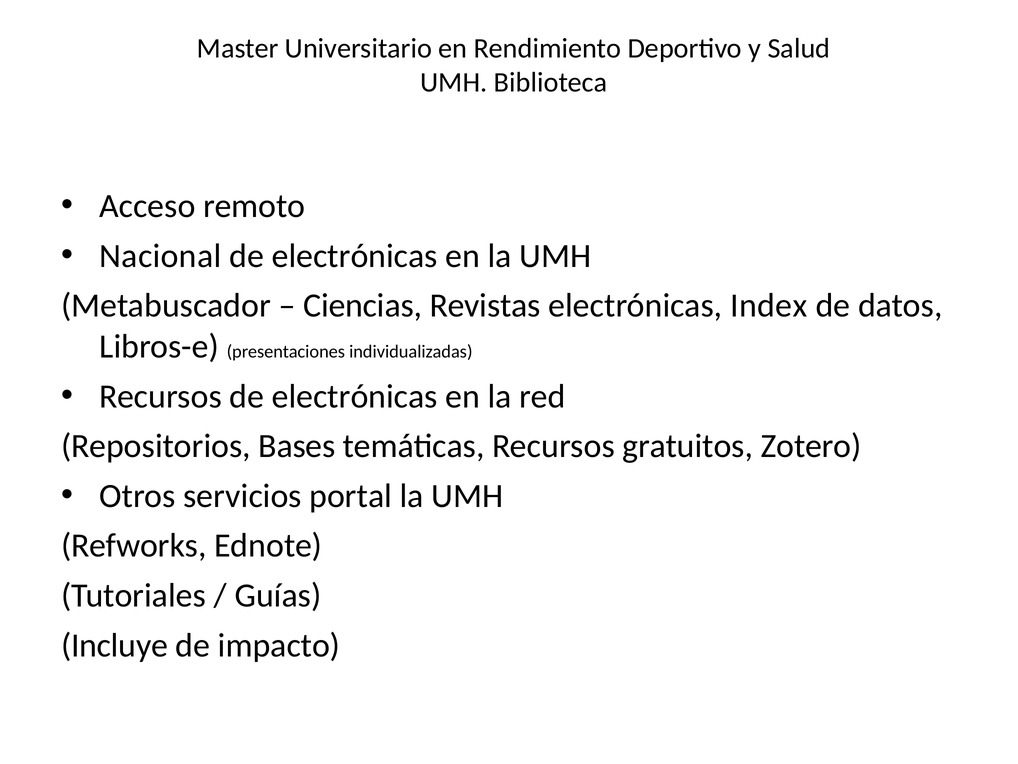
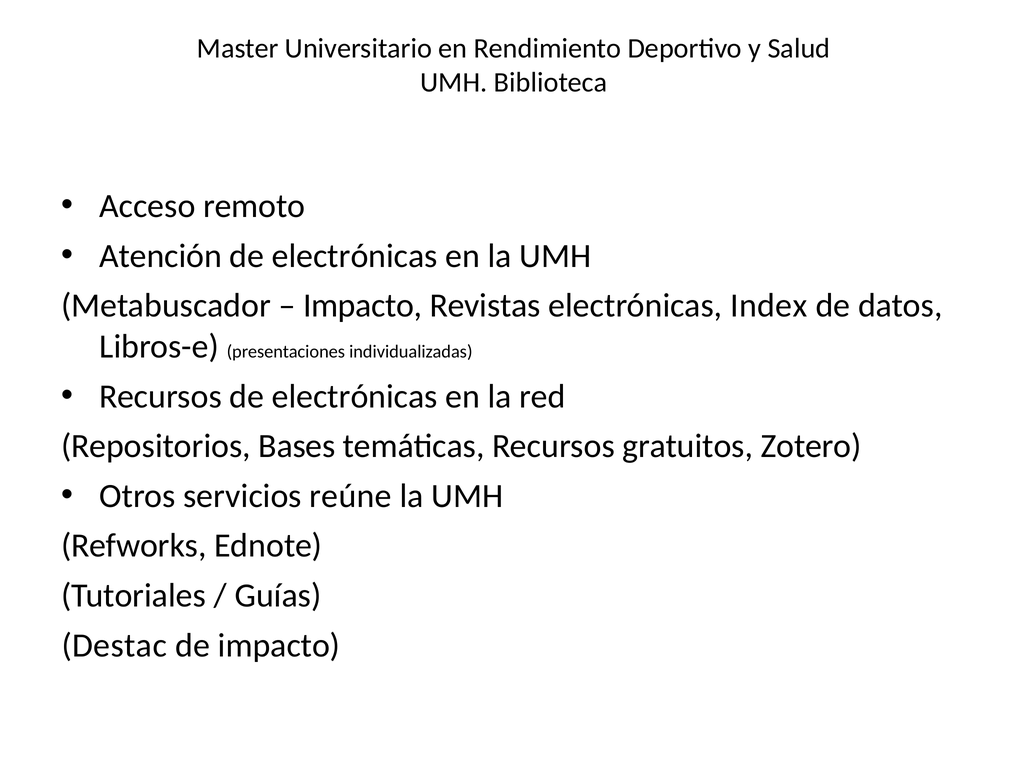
Nacional: Nacional -> Atención (161, 256)
Ciencias: Ciencias -> Impacto (363, 306)
portal: portal -> reúne (351, 496)
Incluye: Incluye -> Destac (114, 645)
